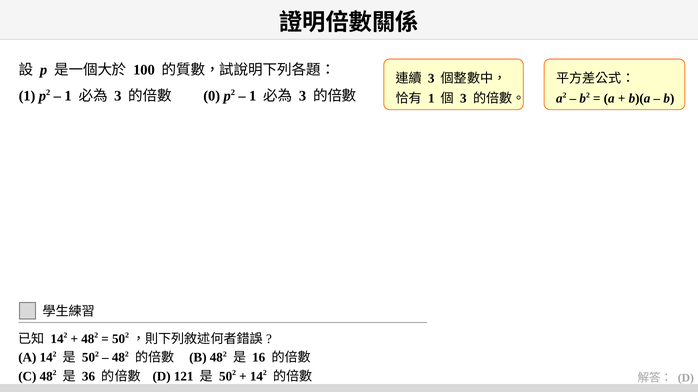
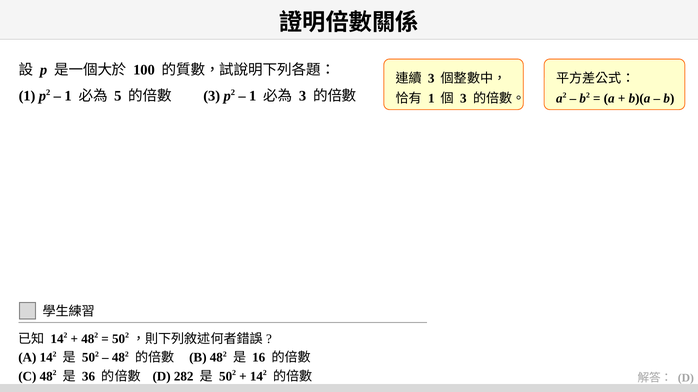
3: 3 -> 5 (118, 96)
0: 0 -> 3 (212, 96)
121: 121 -> 282 (184, 377)
